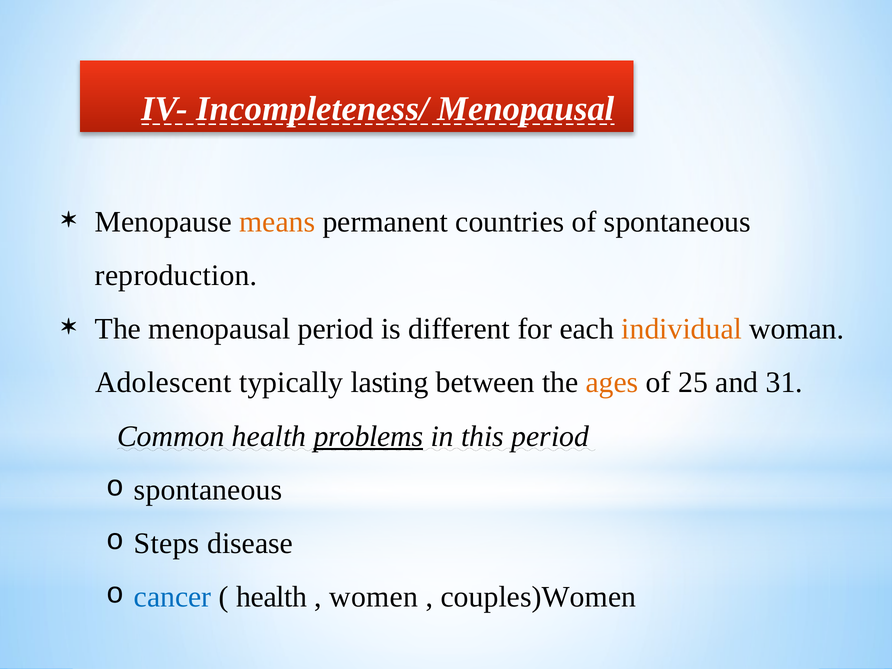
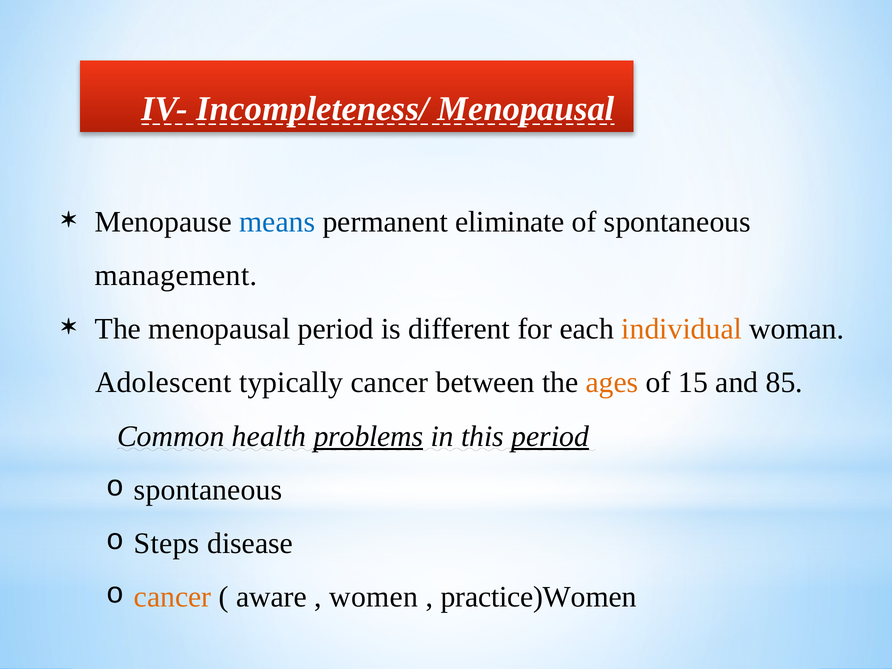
means colour: orange -> blue (277, 222)
countries: countries -> eliminate (510, 222)
reproduction: reproduction -> management (176, 276)
typically lasting: lasting -> cancer (389, 383)
25: 25 -> 15 (693, 383)
31: 31 -> 85 (784, 383)
period underline: none -> present (550, 436)
cancer colour: blue -> orange (173, 597)
health: health -> aware (272, 597)
couples)Women: couples)Women -> practice)Women (539, 597)
